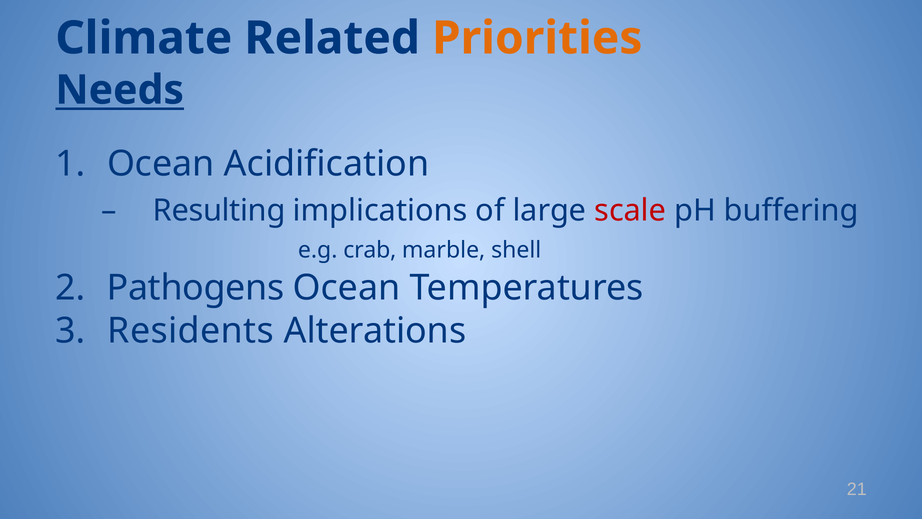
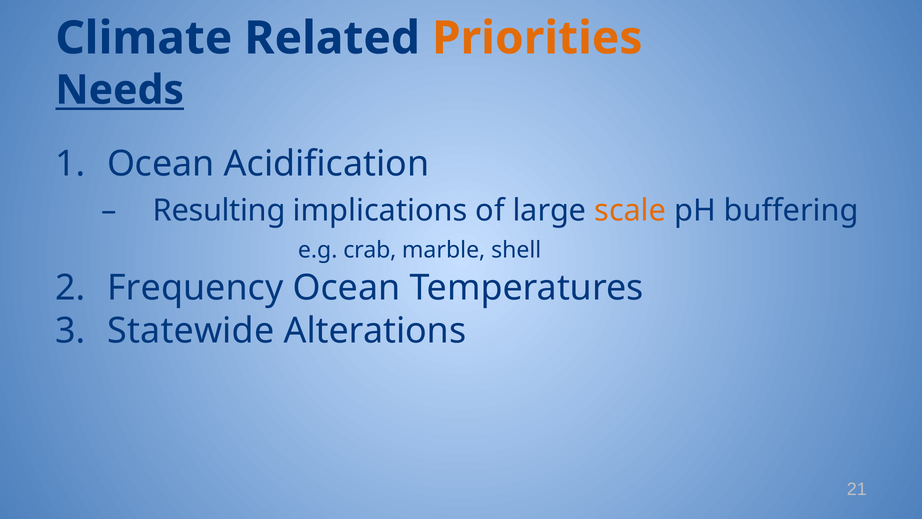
scale colour: red -> orange (630, 211)
Pathogens: Pathogens -> Frequency (195, 288)
Residents: Residents -> Statewide (191, 331)
